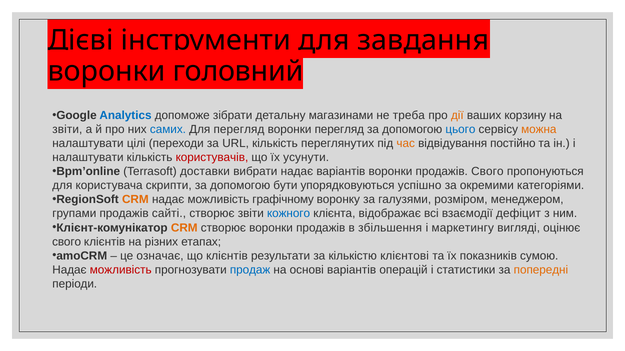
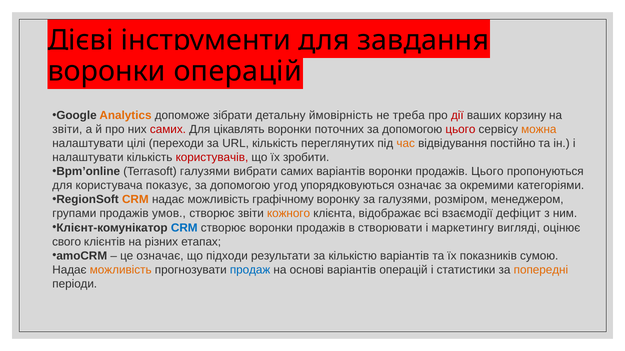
воронки головний: головний -> операцій (238, 71)
Analytics colour: blue -> orange (126, 116)
магазинами: магазинами -> ймовірність (341, 116)
дії colour: orange -> red (457, 116)
самих colour: blue -> red (168, 130)
Для перегляд: перегляд -> цікавлять (239, 130)
воронки перегляд: перегляд -> поточних (339, 130)
цього colour: blue -> red (460, 130)
усунути: усунути -> зробити (306, 158)
Terrasoft доставки: доставки -> галузями (205, 172)
вибрати надає: надає -> самих (297, 172)
продажів Свого: Свого -> Цього (487, 172)
скрипти: скрипти -> показує (169, 186)
бути: бути -> угод (285, 186)
упорядковуються успішно: успішно -> означає (420, 186)
сайті: сайті -> умов (169, 214)
кожного colour: blue -> orange (289, 214)
CRM colour: orange -> blue (184, 228)
збільшення: збільшення -> створювати (390, 228)
що клієнтів: клієнтів -> підходи (227, 256)
кількістю клієнтові: клієнтові -> варіантів (405, 256)
можливість colour: red -> orange (121, 270)
